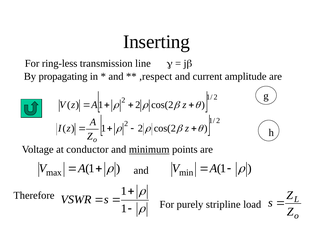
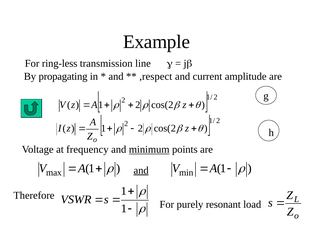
Inserting: Inserting -> Example (157, 42)
conductor: conductor -> frequency (87, 149)
and underline: none -> present (141, 170)
stripline: stripline -> resonant (223, 204)
